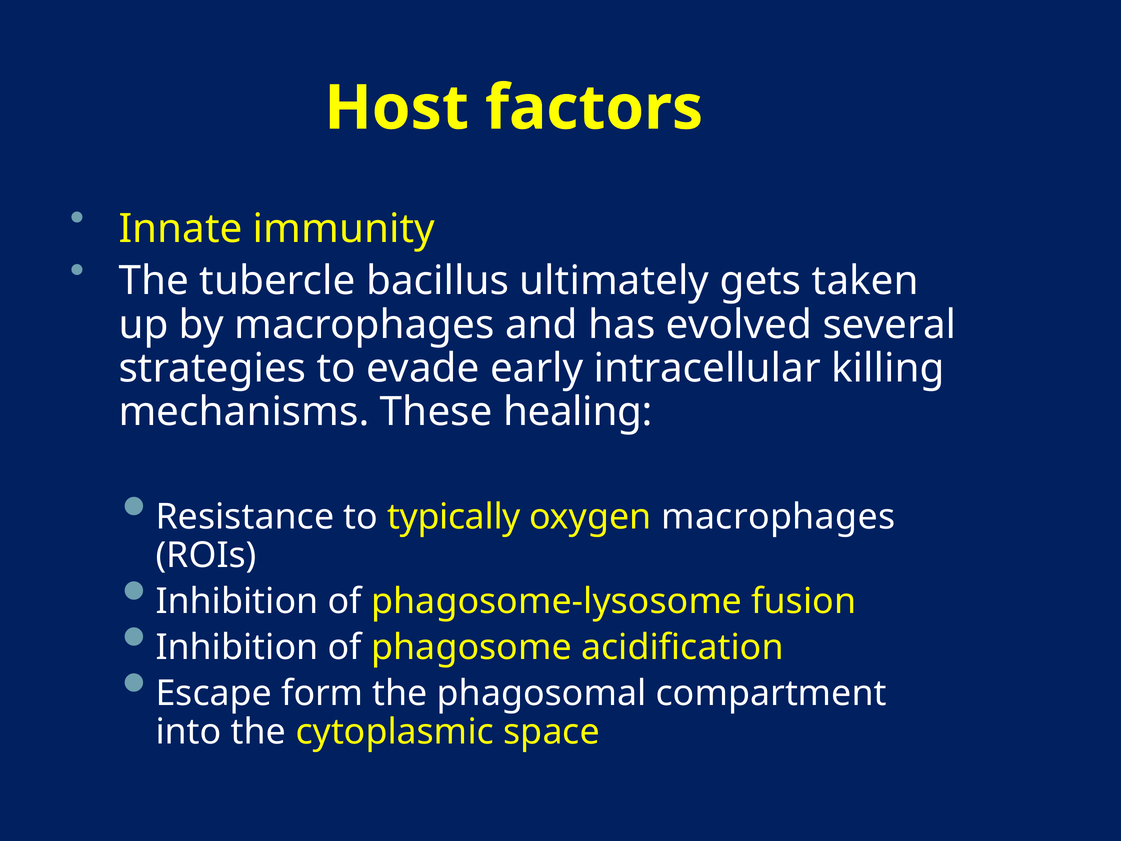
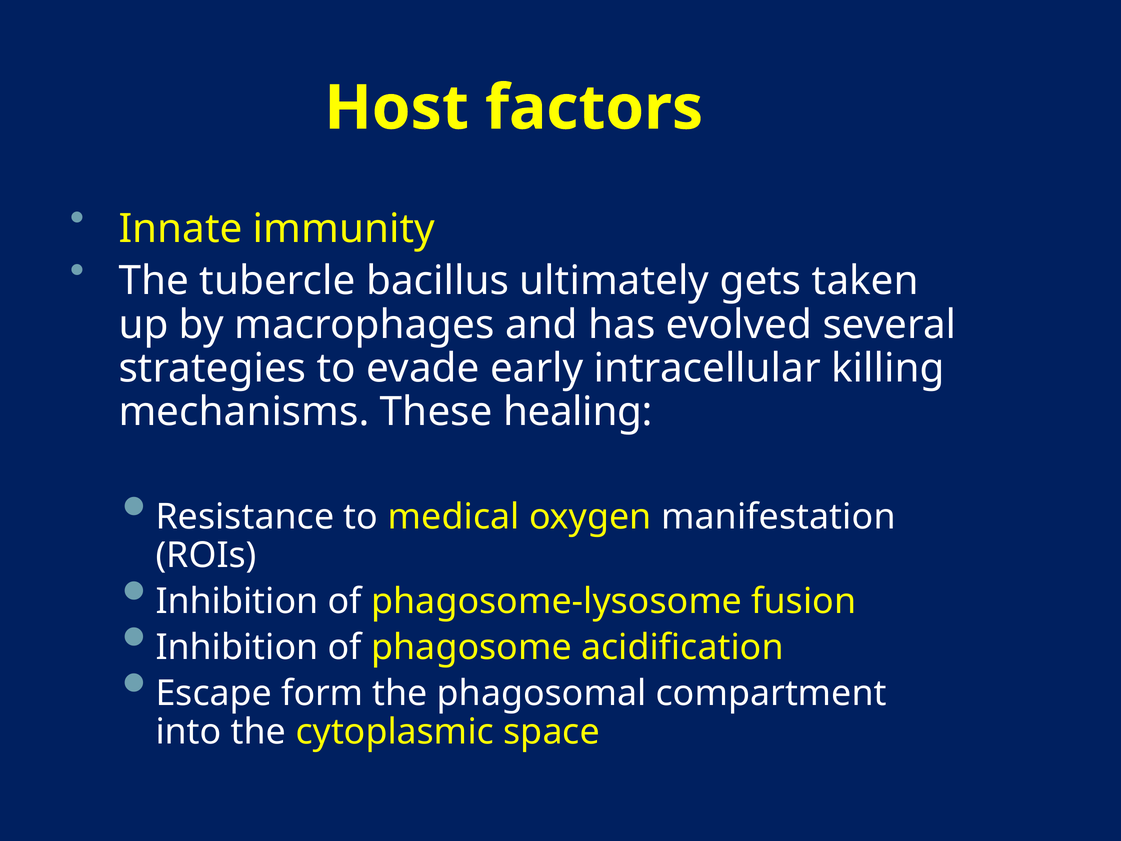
typically: typically -> medical (454, 517)
oxygen macrophages: macrophages -> manifestation (778, 517)
